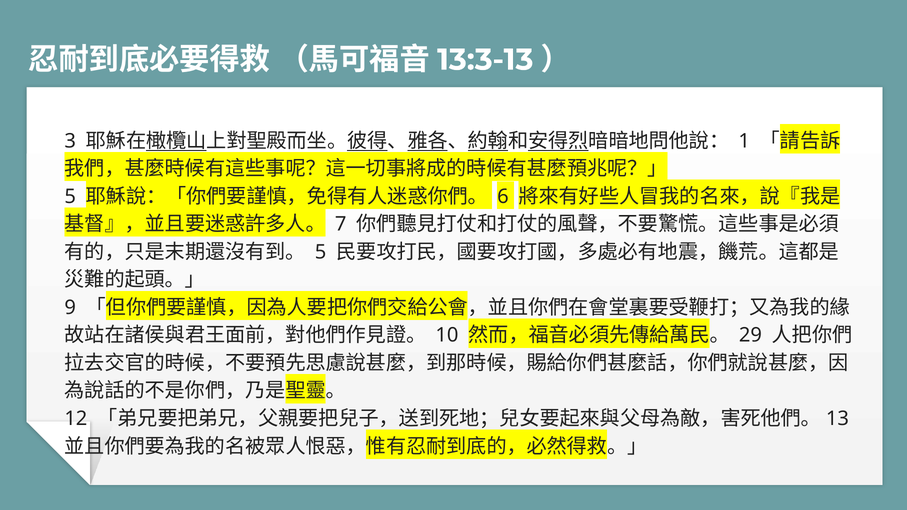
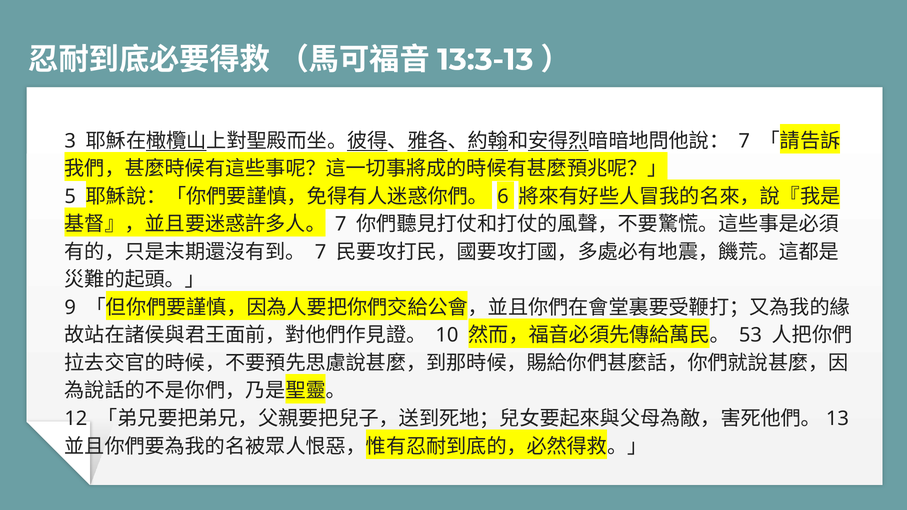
1: 1 -> 7 (744, 141)
5: 5 -> 7 (321, 252)
29: 29 -> 53 (750, 335)
